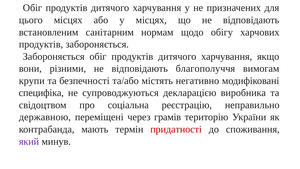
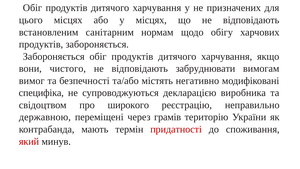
різними: різними -> чистого (68, 69)
благополуччя: благополуччя -> забруднювати (205, 69)
крупи: крупи -> вимог (32, 81)
соціальна: соціальна -> широкого (128, 105)
який colour: purple -> red (29, 141)
